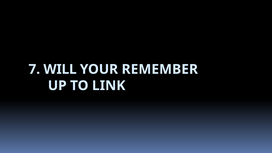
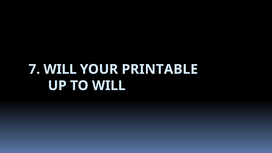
REMEMBER: REMEMBER -> PRINTABLE (160, 69)
TO LINK: LINK -> WILL (109, 86)
